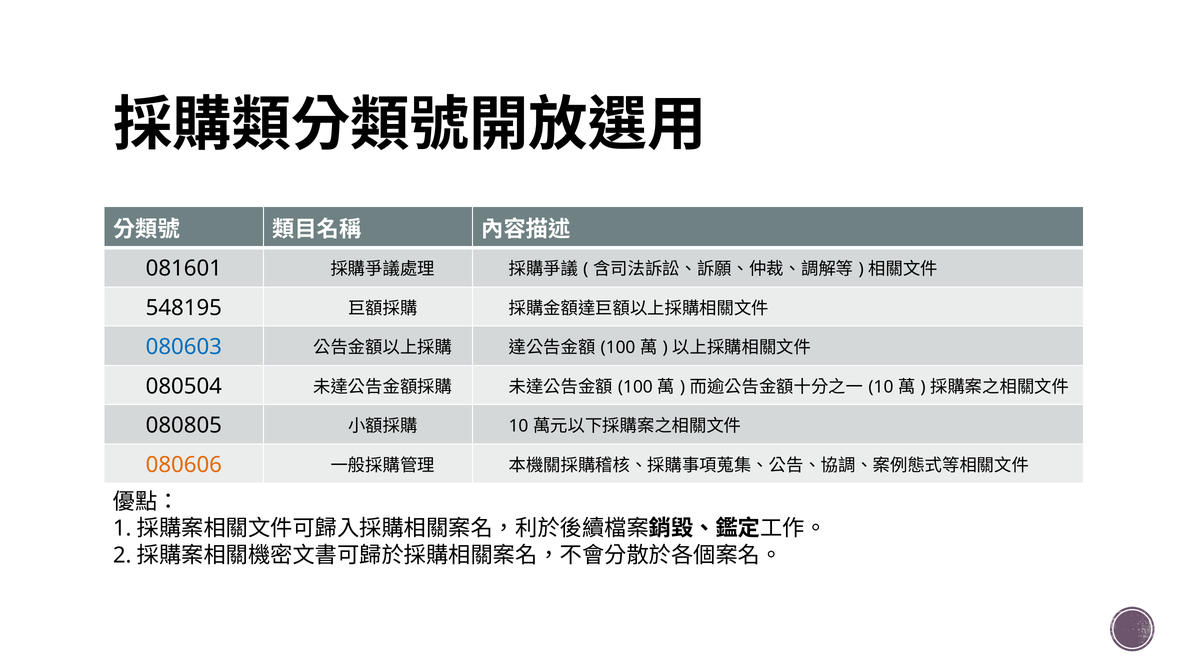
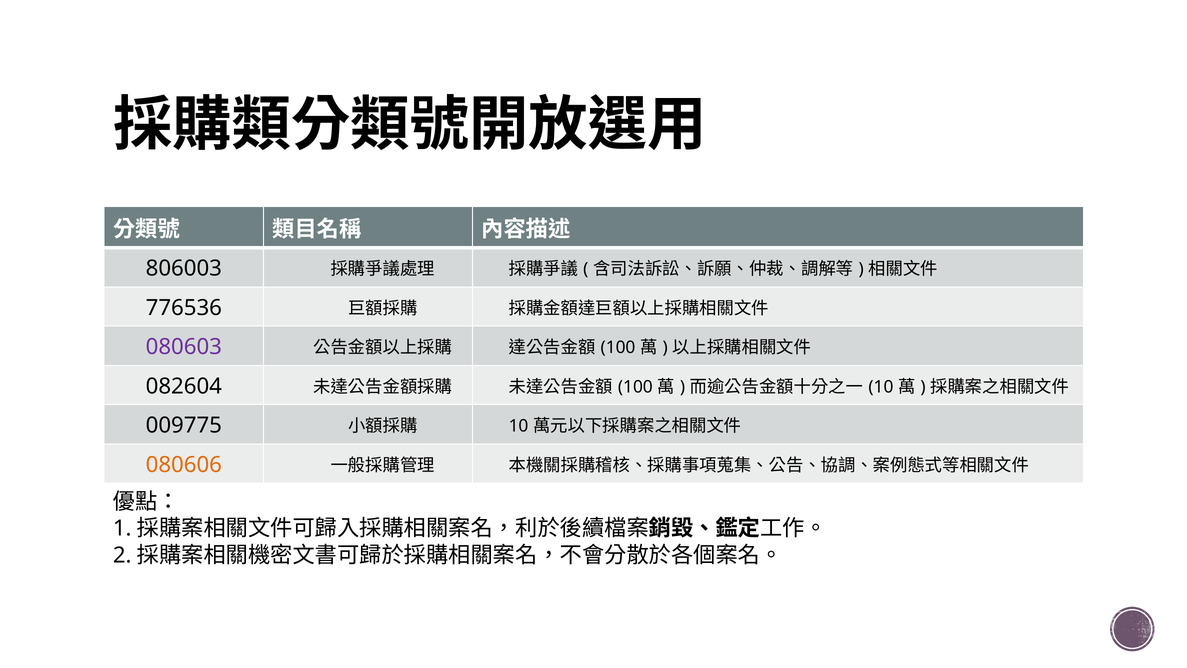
081601: 081601 -> 806003 (184, 268)
548195: 548195 -> 776536 (184, 308)
080603 colour: blue -> purple (184, 347)
080504: 080504 -> 082604 (184, 386)
080805: 080805 -> 009775 (184, 425)
